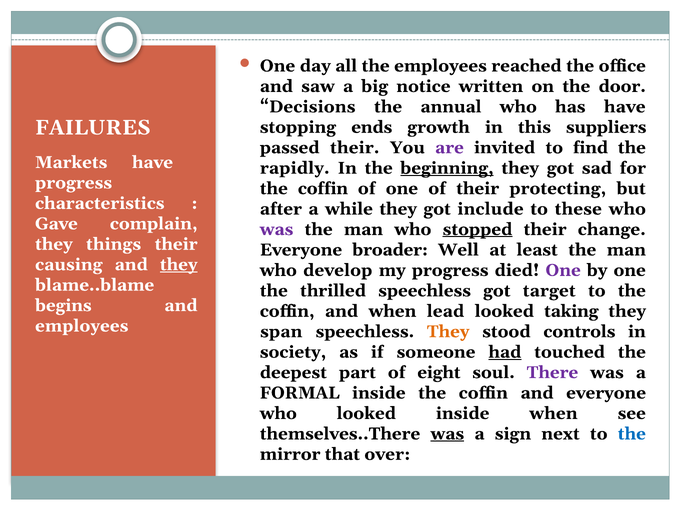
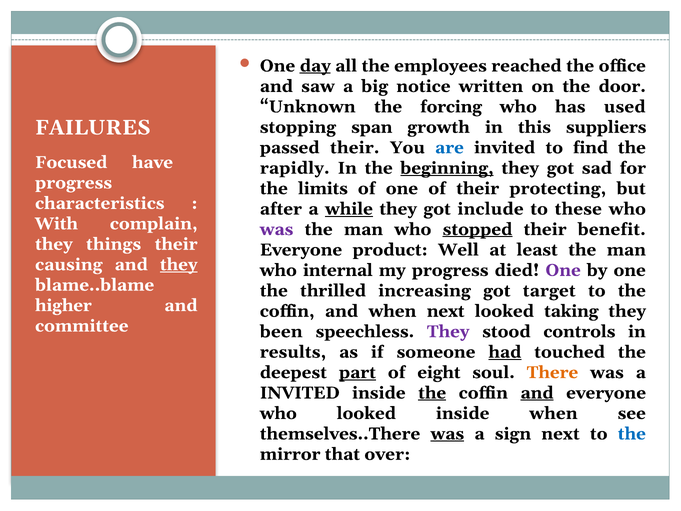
day underline: none -> present (315, 66)
Decisions: Decisions -> Unknown (308, 107)
annual: annual -> forcing (451, 107)
has have: have -> used (625, 107)
ends: ends -> span (372, 127)
are colour: purple -> blue (449, 148)
Markets: Markets -> Focused (71, 162)
coffin: coffin -> limits (323, 188)
while underline: none -> present (349, 209)
Gave: Gave -> With (56, 224)
change: change -> benefit (612, 229)
broader: broader -> product (390, 250)
develop: develop -> internal (338, 270)
thrilled speechless: speechless -> increasing (424, 291)
begins: begins -> higher (63, 305)
when lead: lead -> next (446, 311)
employees: employees -> committee (82, 326)
span: span -> been (281, 331)
They colour: orange -> purple (448, 331)
society: society -> results (293, 352)
part underline: none -> present (357, 372)
There colour: purple -> orange (552, 372)
FORMAL: FORMAL -> INVITED (300, 393)
the underline: none -> present (432, 393)
and underline: none -> present (537, 393)
